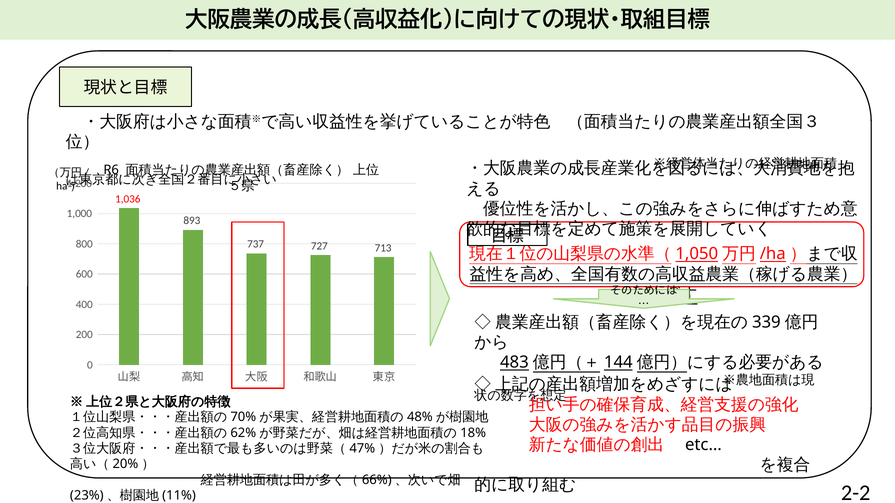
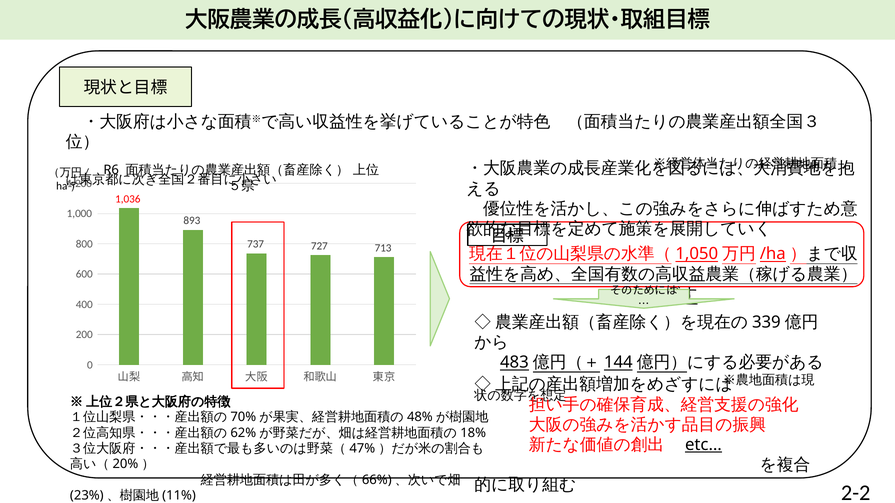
etc… underline: none -> present (703, 445)
